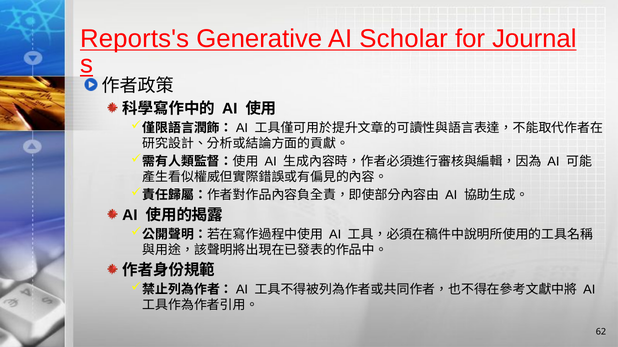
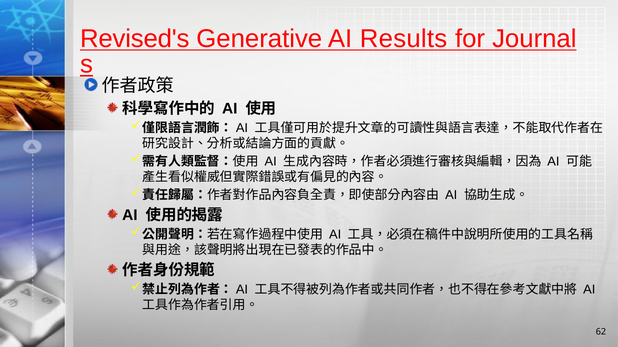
Reports's: Reports's -> Revised's (135, 39)
Scholar: Scholar -> Results (404, 39)
